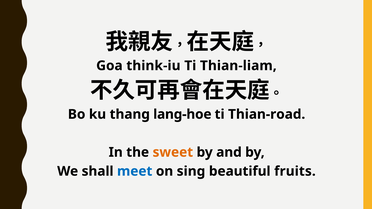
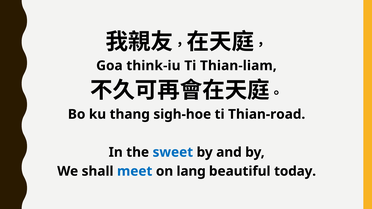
lang-hoe: lang-hoe -> sigh-hoe (182, 114)
sweet colour: orange -> blue (173, 152)
sing: sing -> lang (191, 171)
fruits: fruits -> today (295, 171)
